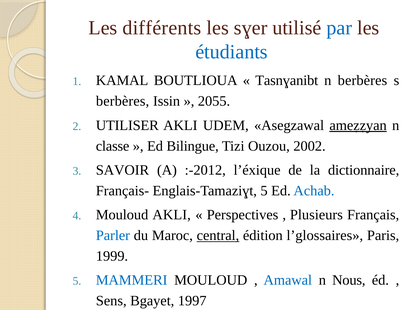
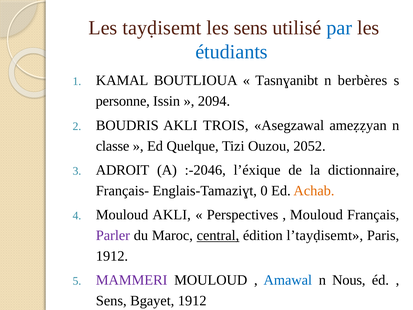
différents: différents -> tayḍisemt (162, 28)
les sɣer: sɣer -> sens (251, 28)
berbères: berbères -> personne (123, 101)
2055: 2055 -> 2094 (214, 101)
UTILISER: UTILISER -> BOUDRIS (127, 125)
UDEM: UDEM -> TROIS (226, 125)
ameẓẓyan underline: present -> none (358, 125)
Bilingue: Bilingue -> Quelque (193, 146)
2002: 2002 -> 2052 (309, 146)
SAVOIR: SAVOIR -> ADROIT (123, 170)
:-2012: :-2012 -> :-2046 (205, 170)
Englais-Tamaziɣt 5: 5 -> 0 (264, 191)
Achab colour: blue -> orange (314, 191)
Plusieurs: Plusieurs -> Mouloud (316, 215)
Parler colour: blue -> purple (113, 235)
l’glossaires: l’glossaires -> l’tayḍisemt (325, 235)
1999: 1999 -> 1912 (112, 256)
MAMMERI colour: blue -> purple (132, 280)
Bgayet 1997: 1997 -> 1912 (192, 301)
